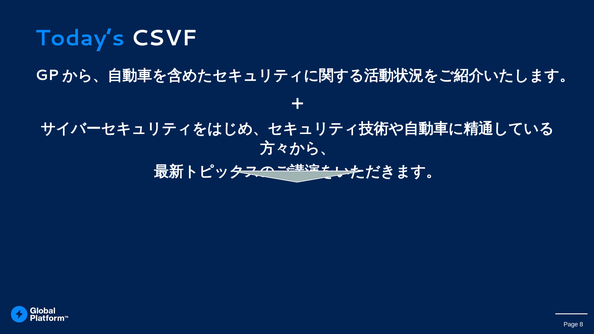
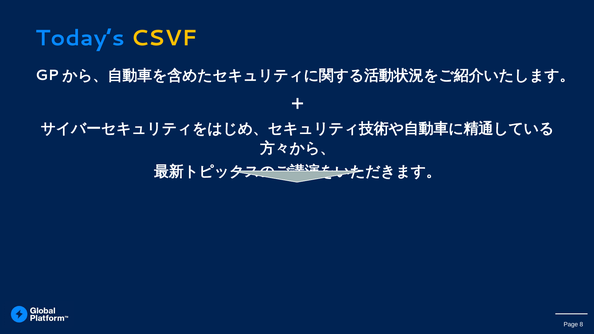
CSVF colour: white -> yellow (164, 38)
